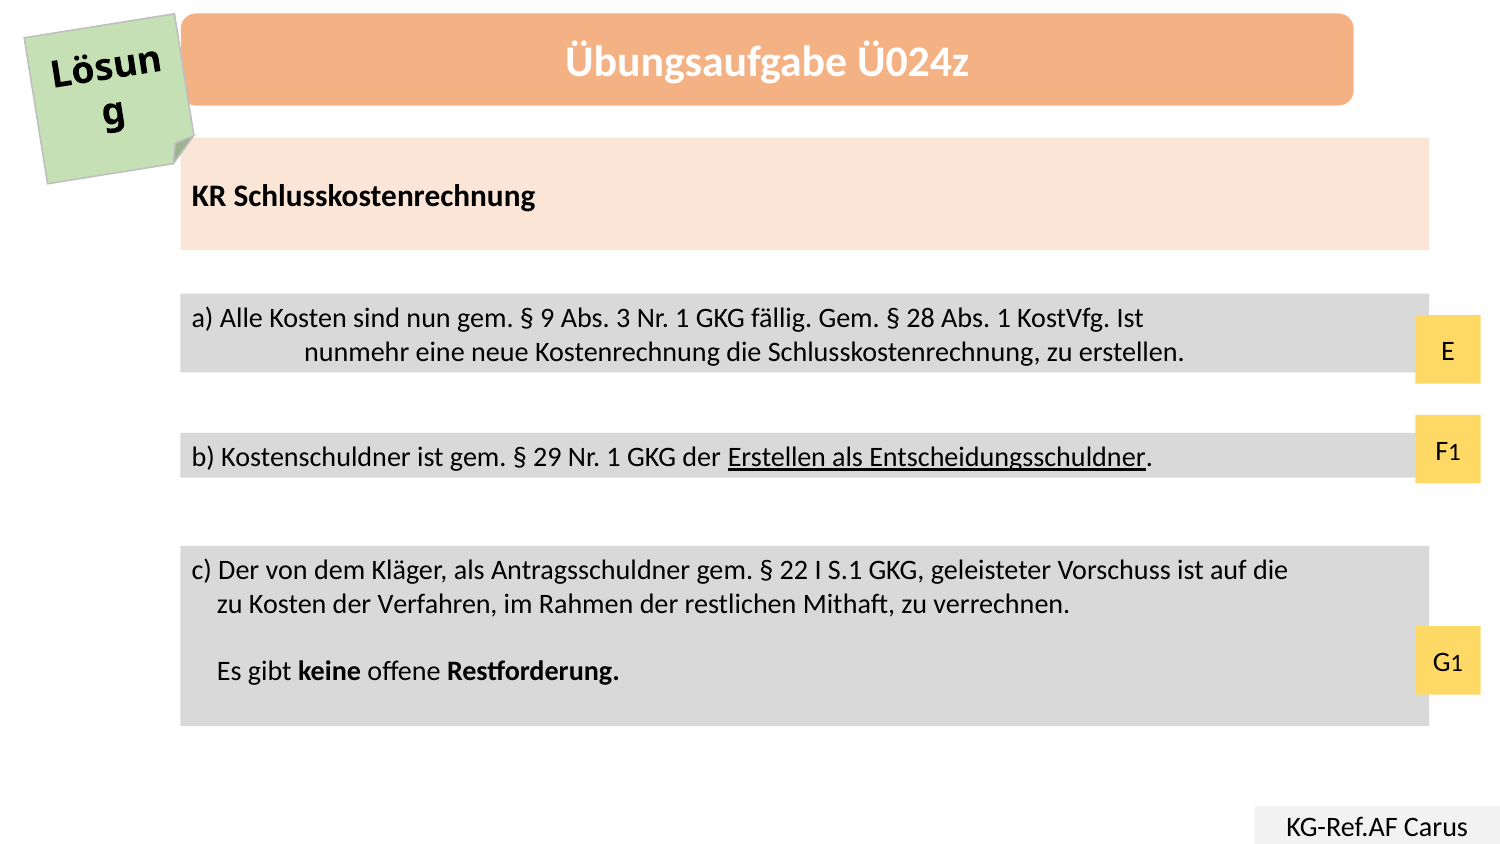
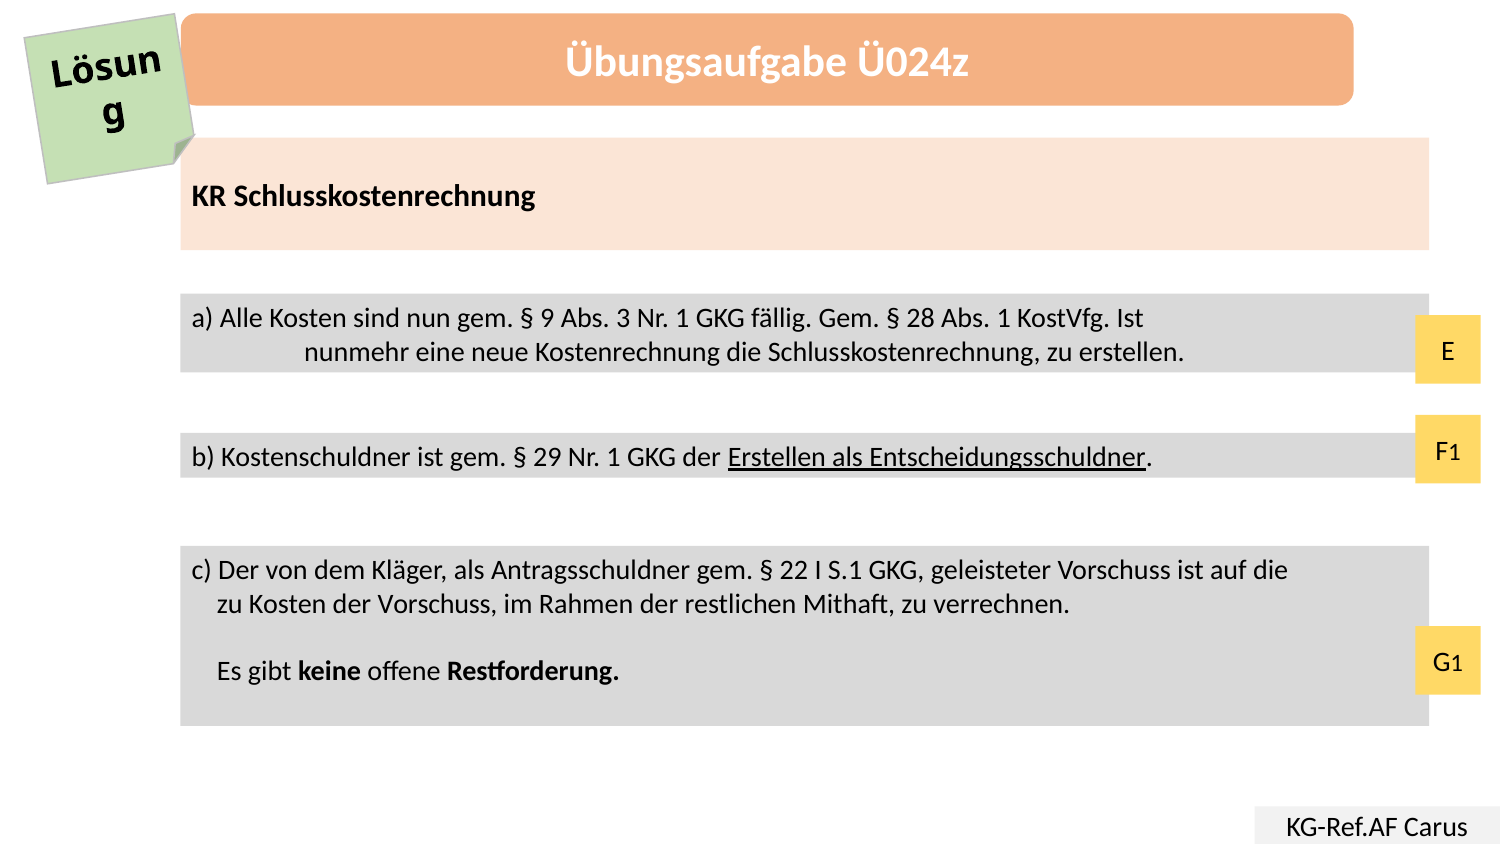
der Verfahren: Verfahren -> Vorschuss (438, 604)
